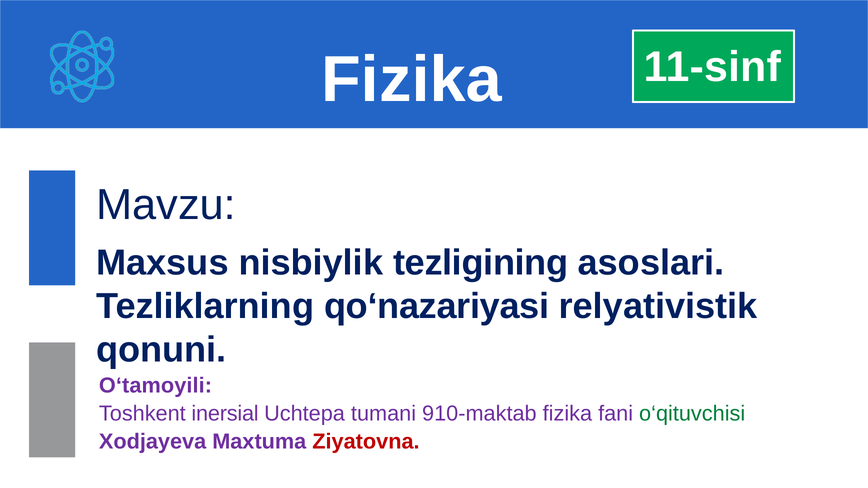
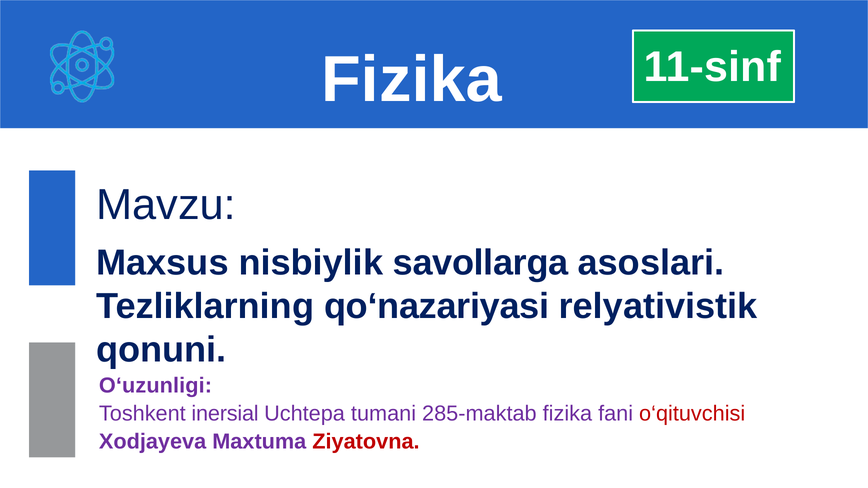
tezligining: tezligining -> savollarga (481, 263)
O‘tamoyili: O‘tamoyili -> O‘uzunligi (156, 386)
910-maktab: 910-maktab -> 285-maktab (479, 414)
o‘qituvchisi colour: green -> red (692, 414)
